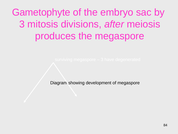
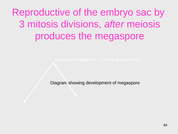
Gametophyte: Gametophyte -> Reproductive (41, 12)
